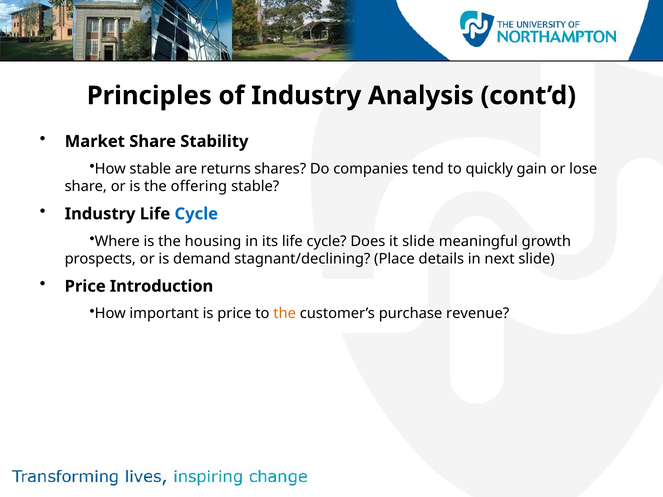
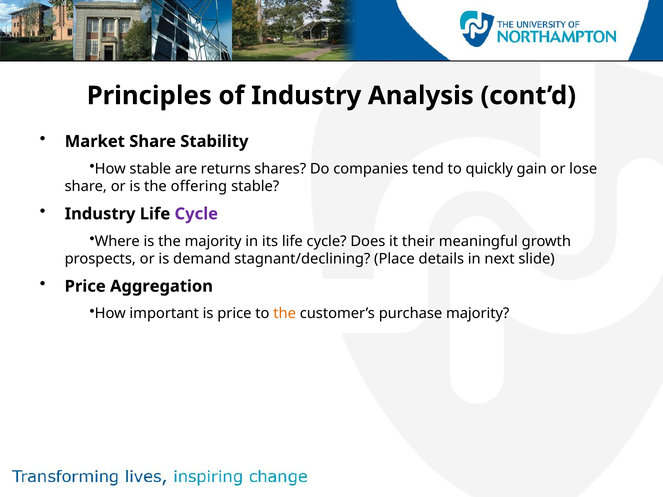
Cycle colour: blue -> purple (196, 214)
the housing: housing -> majority (213, 241)
it slide: slide -> their (418, 241)
Introduction: Introduction -> Aggregation (161, 286)
purchase revenue: revenue -> majority (478, 314)
